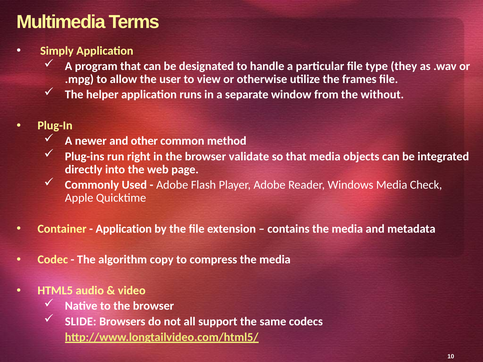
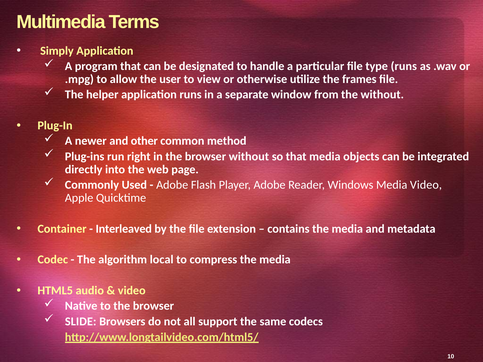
type they: they -> runs (404, 66)
browser validate: validate -> without (249, 157)
Media Check: Check -> Video (426, 185)
Application: Application -> Interleaved (124, 229)
copy: copy -> local (162, 260)
